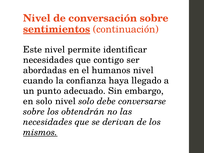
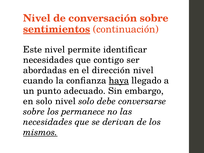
humanos: humanos -> dirección (111, 70)
haya underline: none -> present (119, 81)
obtendrán: obtendrán -> permanece (83, 112)
